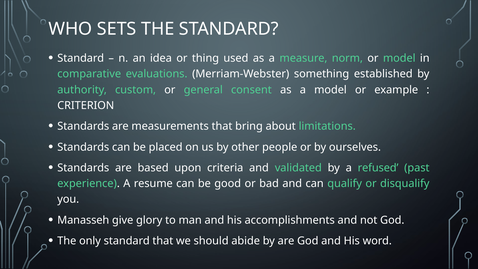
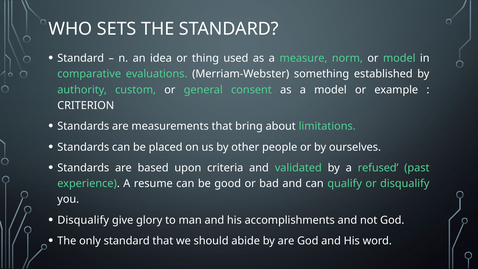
Manasseh: Manasseh -> Disqualify (83, 220)
